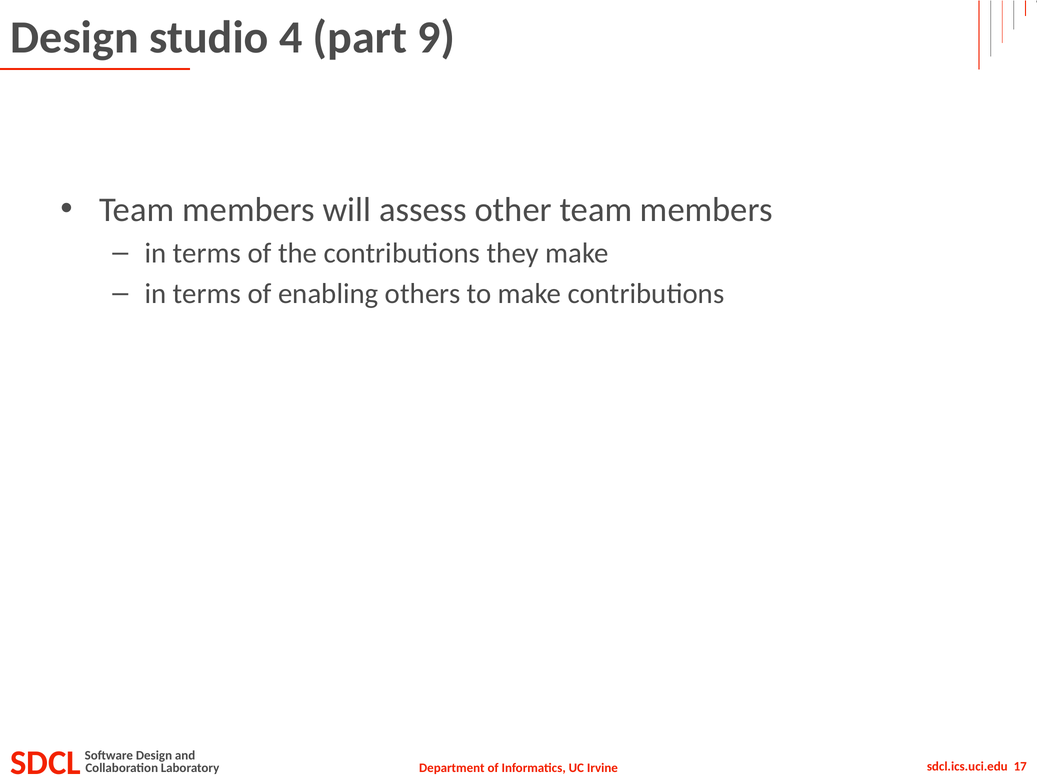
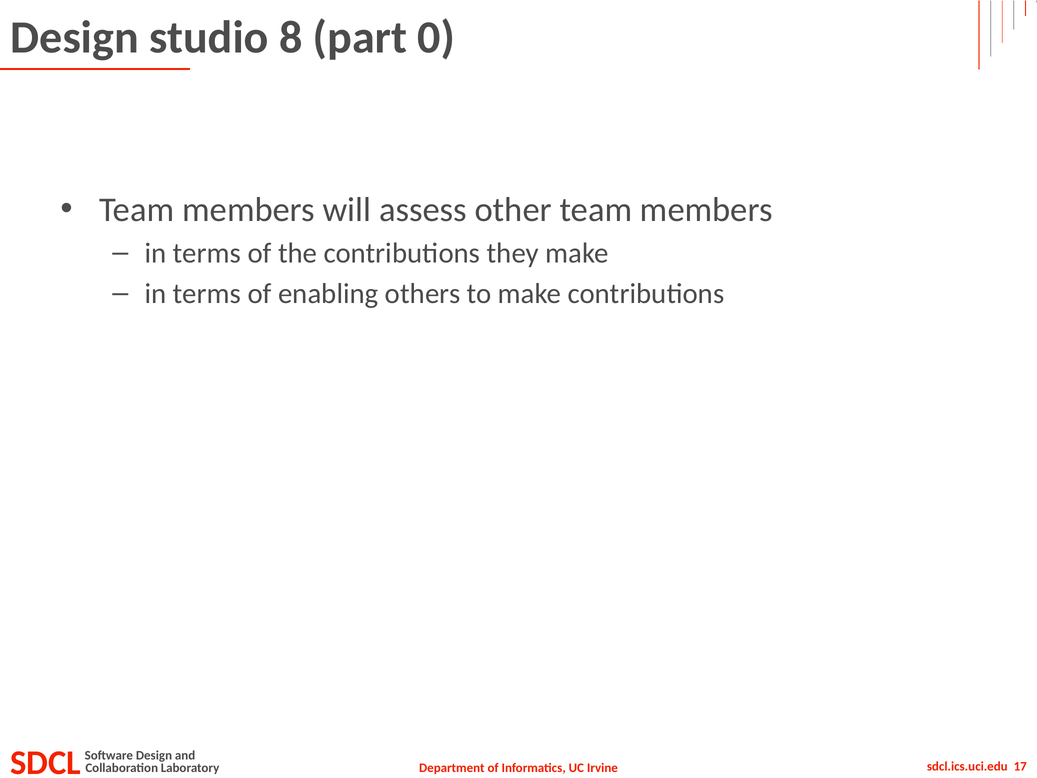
4: 4 -> 8 (291, 38)
9: 9 -> 0 (436, 38)
